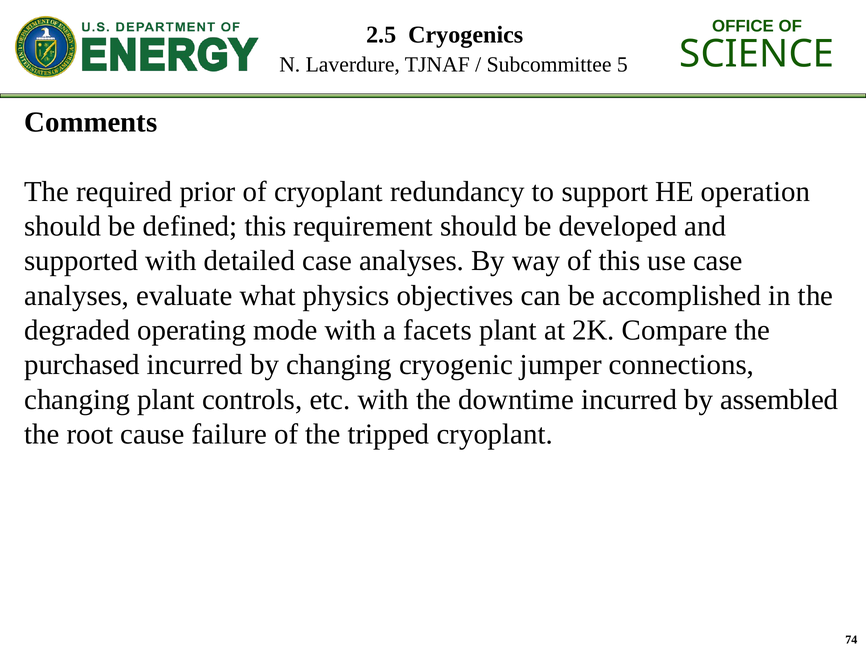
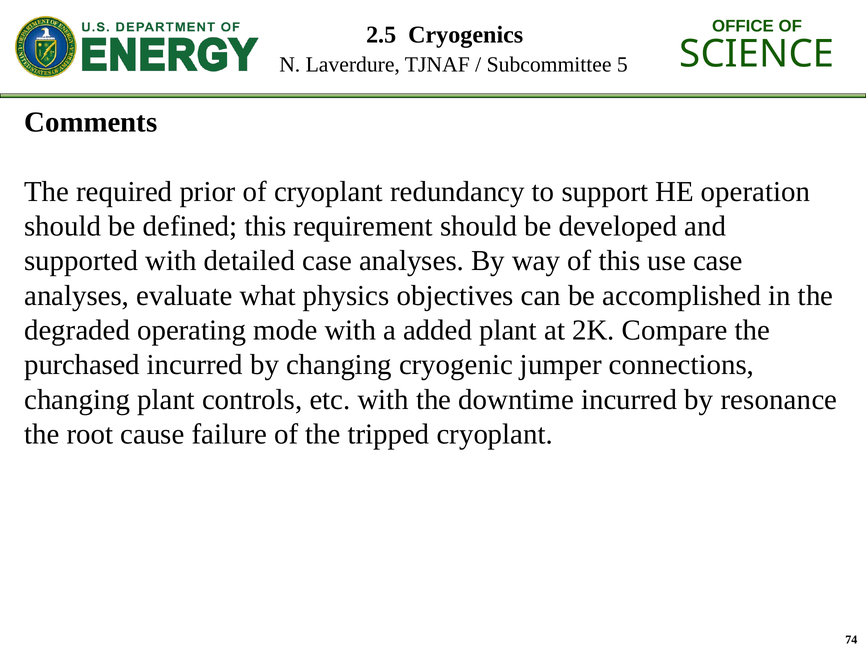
facets: facets -> added (438, 330)
assembled: assembled -> resonance (779, 399)
